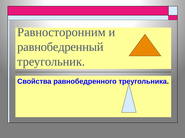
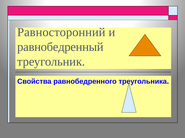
Равносторонним: Равносторонним -> Равносторонний (61, 32)
